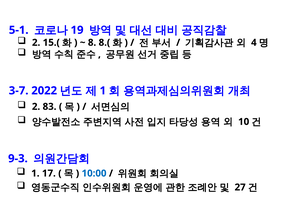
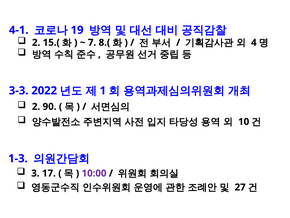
5-1: 5-1 -> 4-1 (19, 30)
8: 8 -> 7 (92, 42)
3-7: 3-7 -> 3-3 (19, 90)
83: 83 -> 90 (50, 106)
9-3: 9-3 -> 1-3 (18, 158)
1: 1 -> 3 (35, 173)
10:00 colour: blue -> purple (94, 173)
